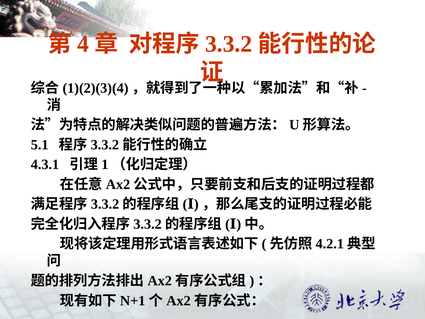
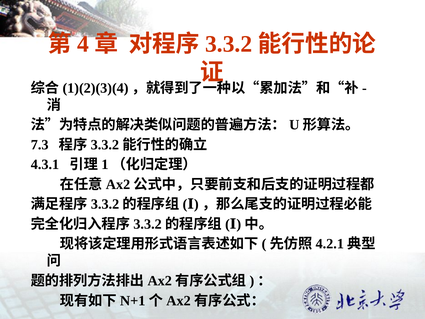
5.1: 5.1 -> 7.3 (40, 145)
